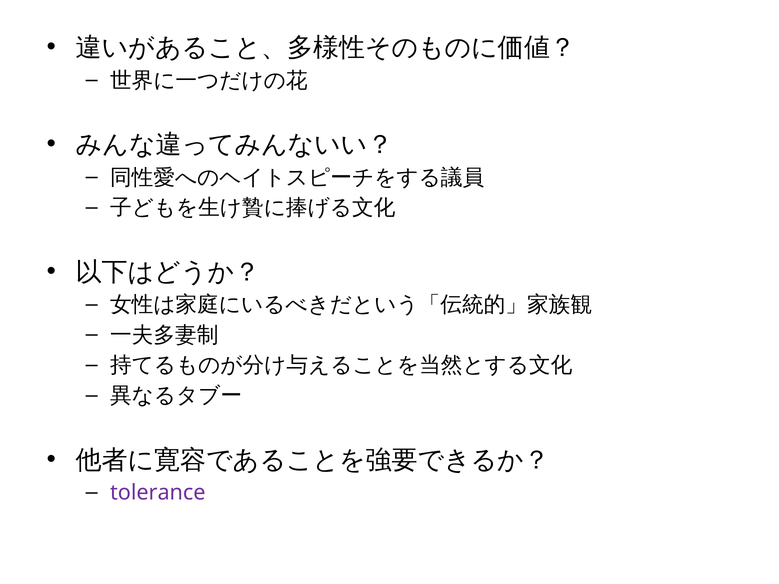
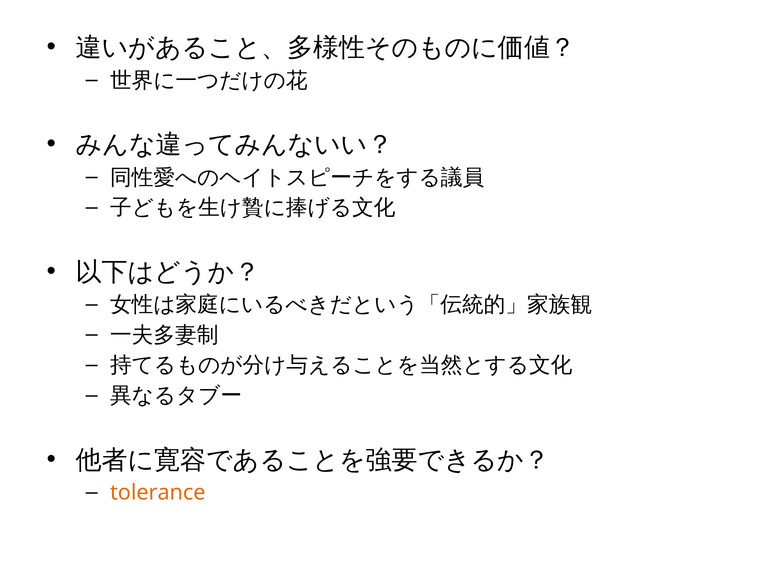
tolerance colour: purple -> orange (158, 493)
